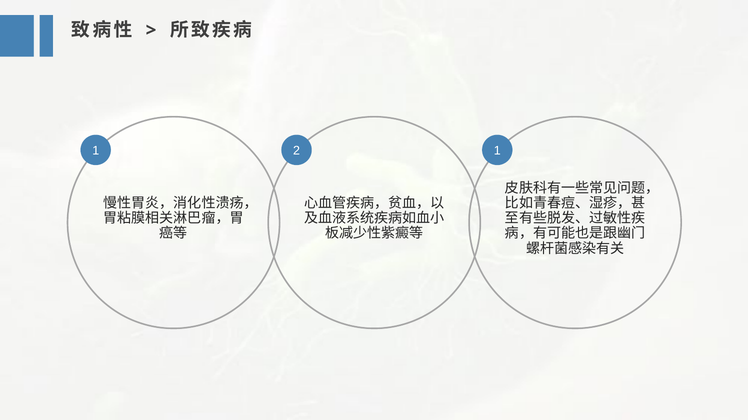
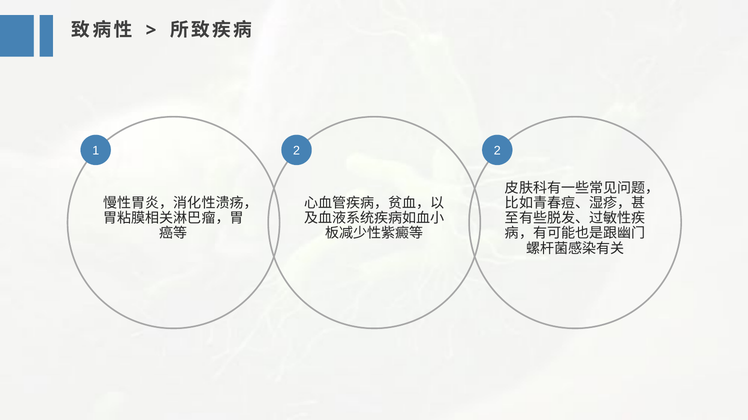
1 1: 1 -> 2 (497, 151)
